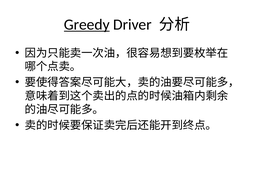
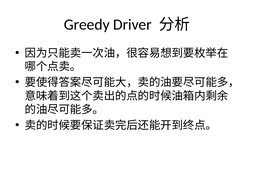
Greedy underline: present -> none (87, 25)
